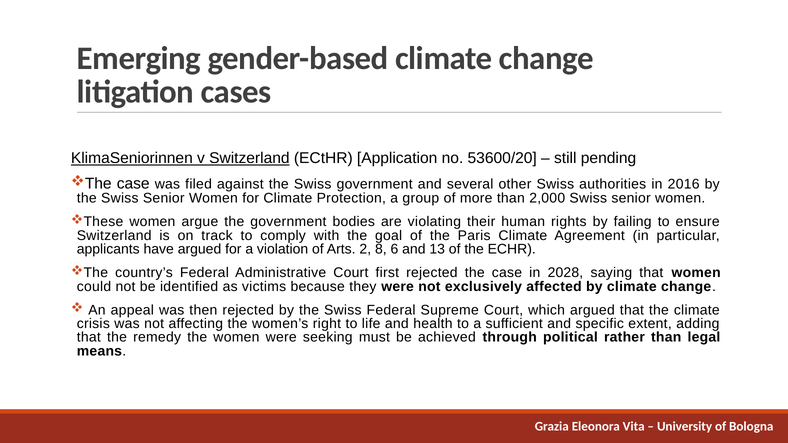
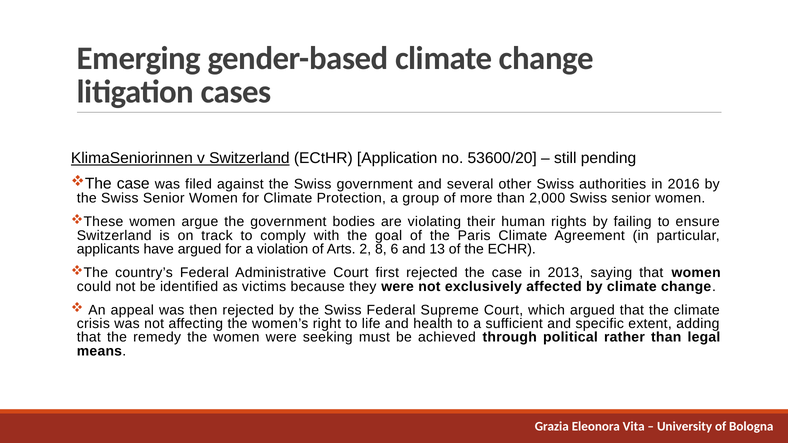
2028: 2028 -> 2013 (565, 273)
